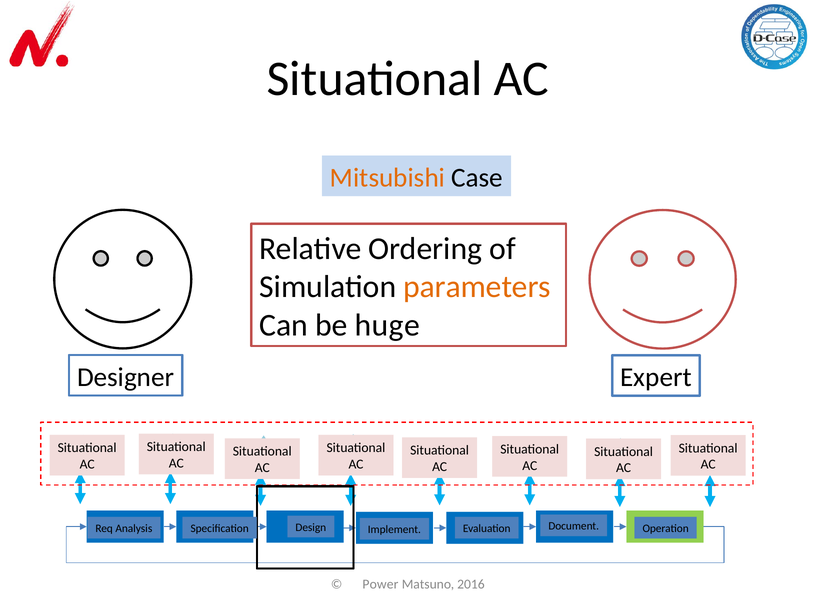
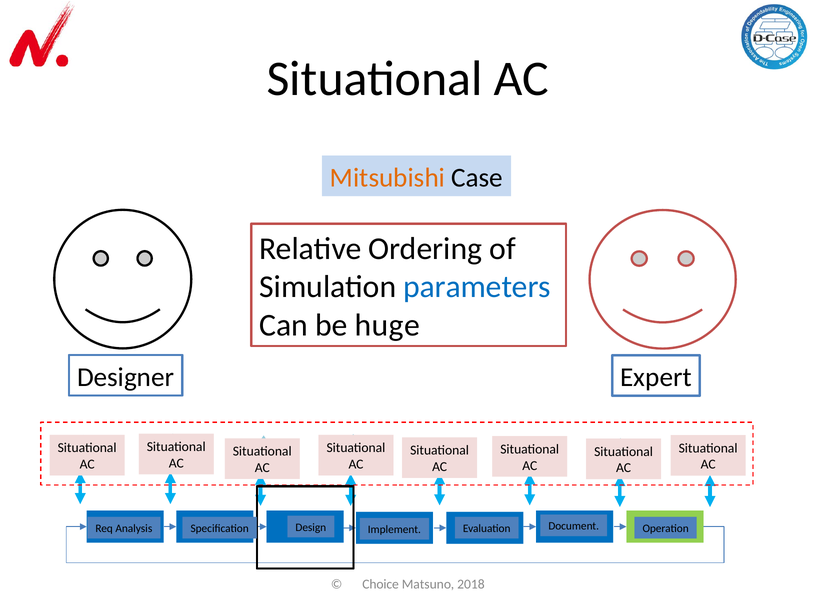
parameters colour: orange -> blue (477, 287)
Power: Power -> Choice (381, 584)
2016: 2016 -> 2018 (471, 584)
